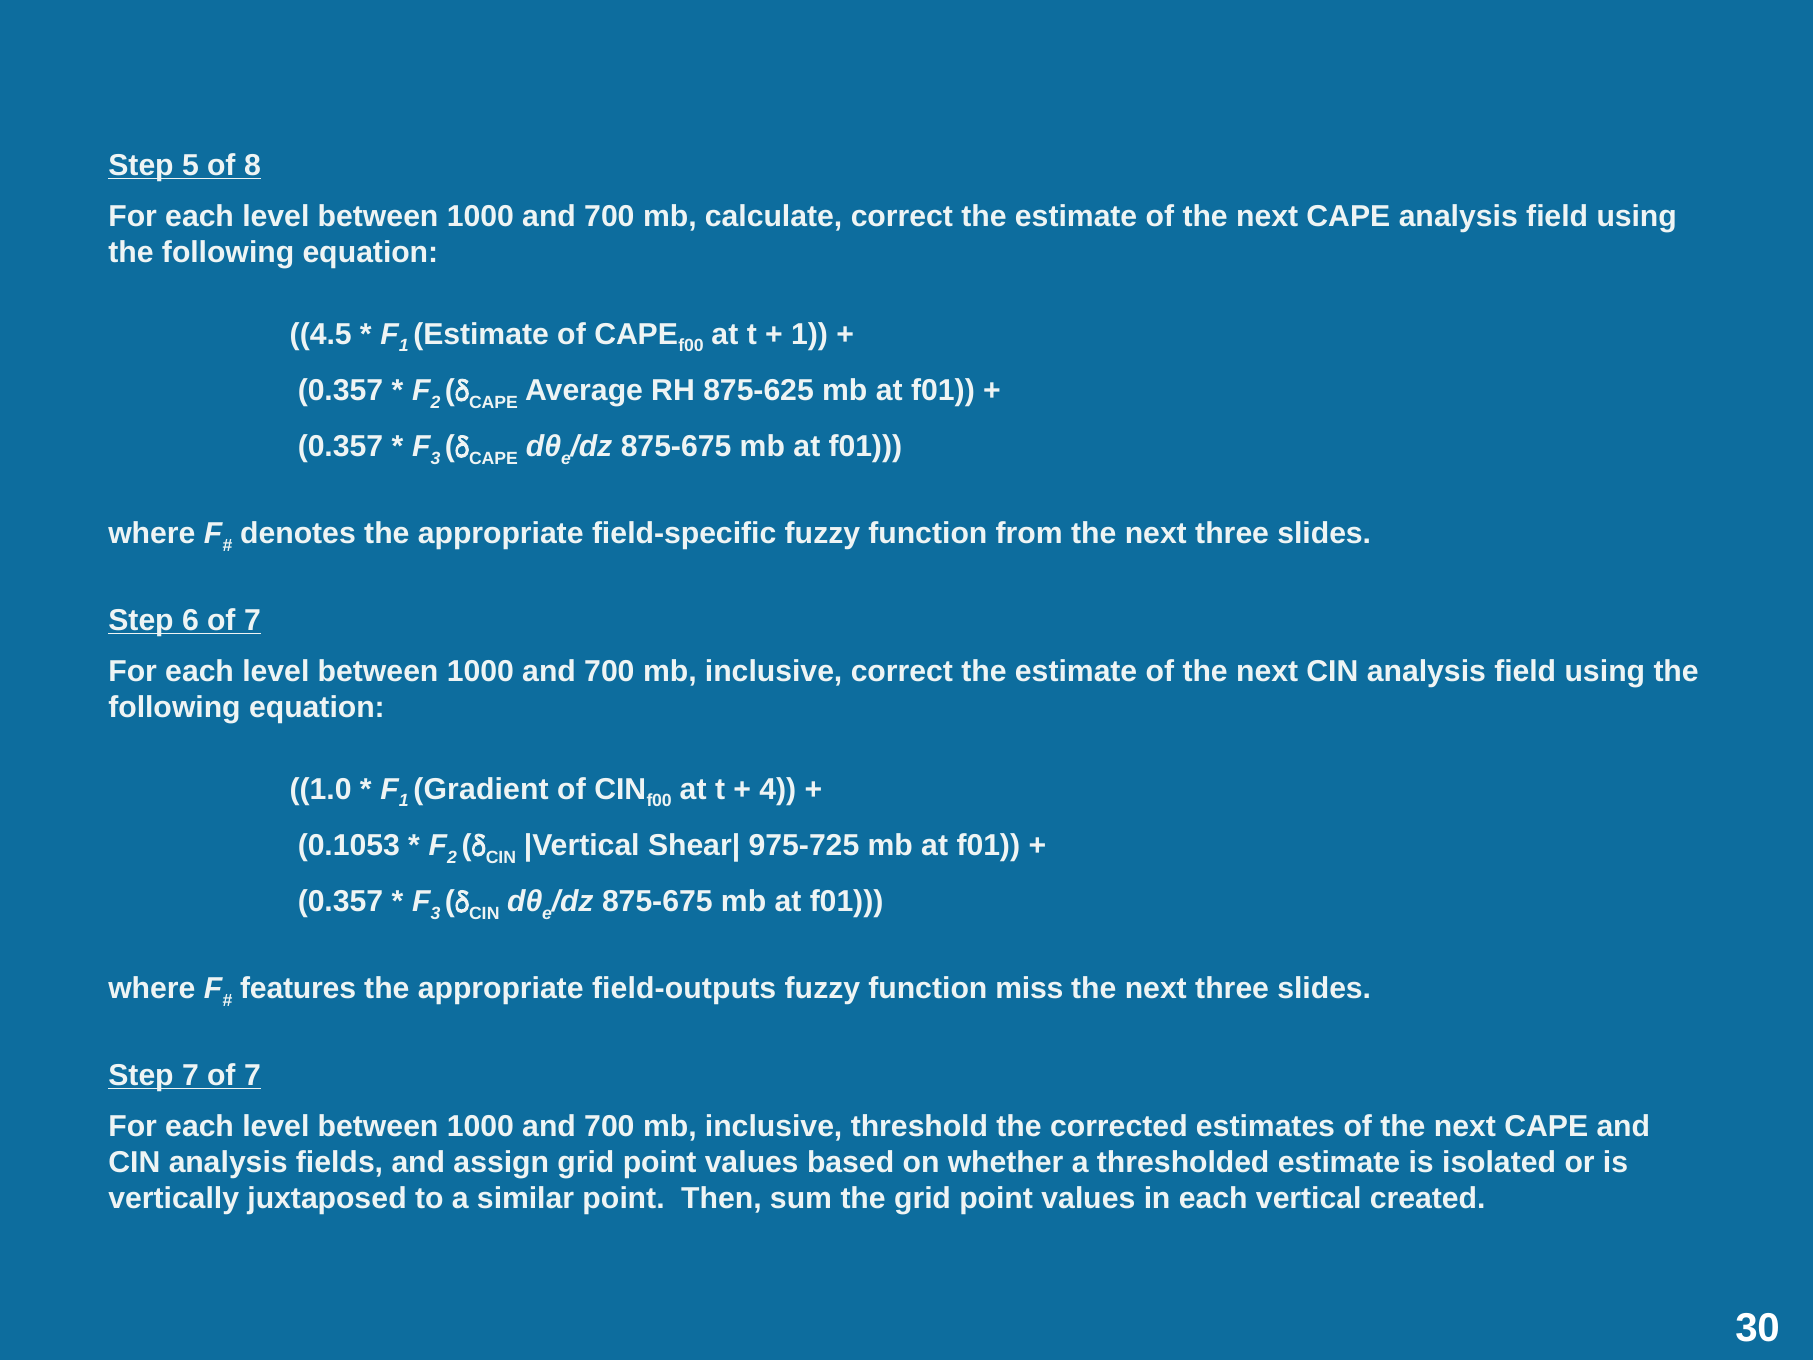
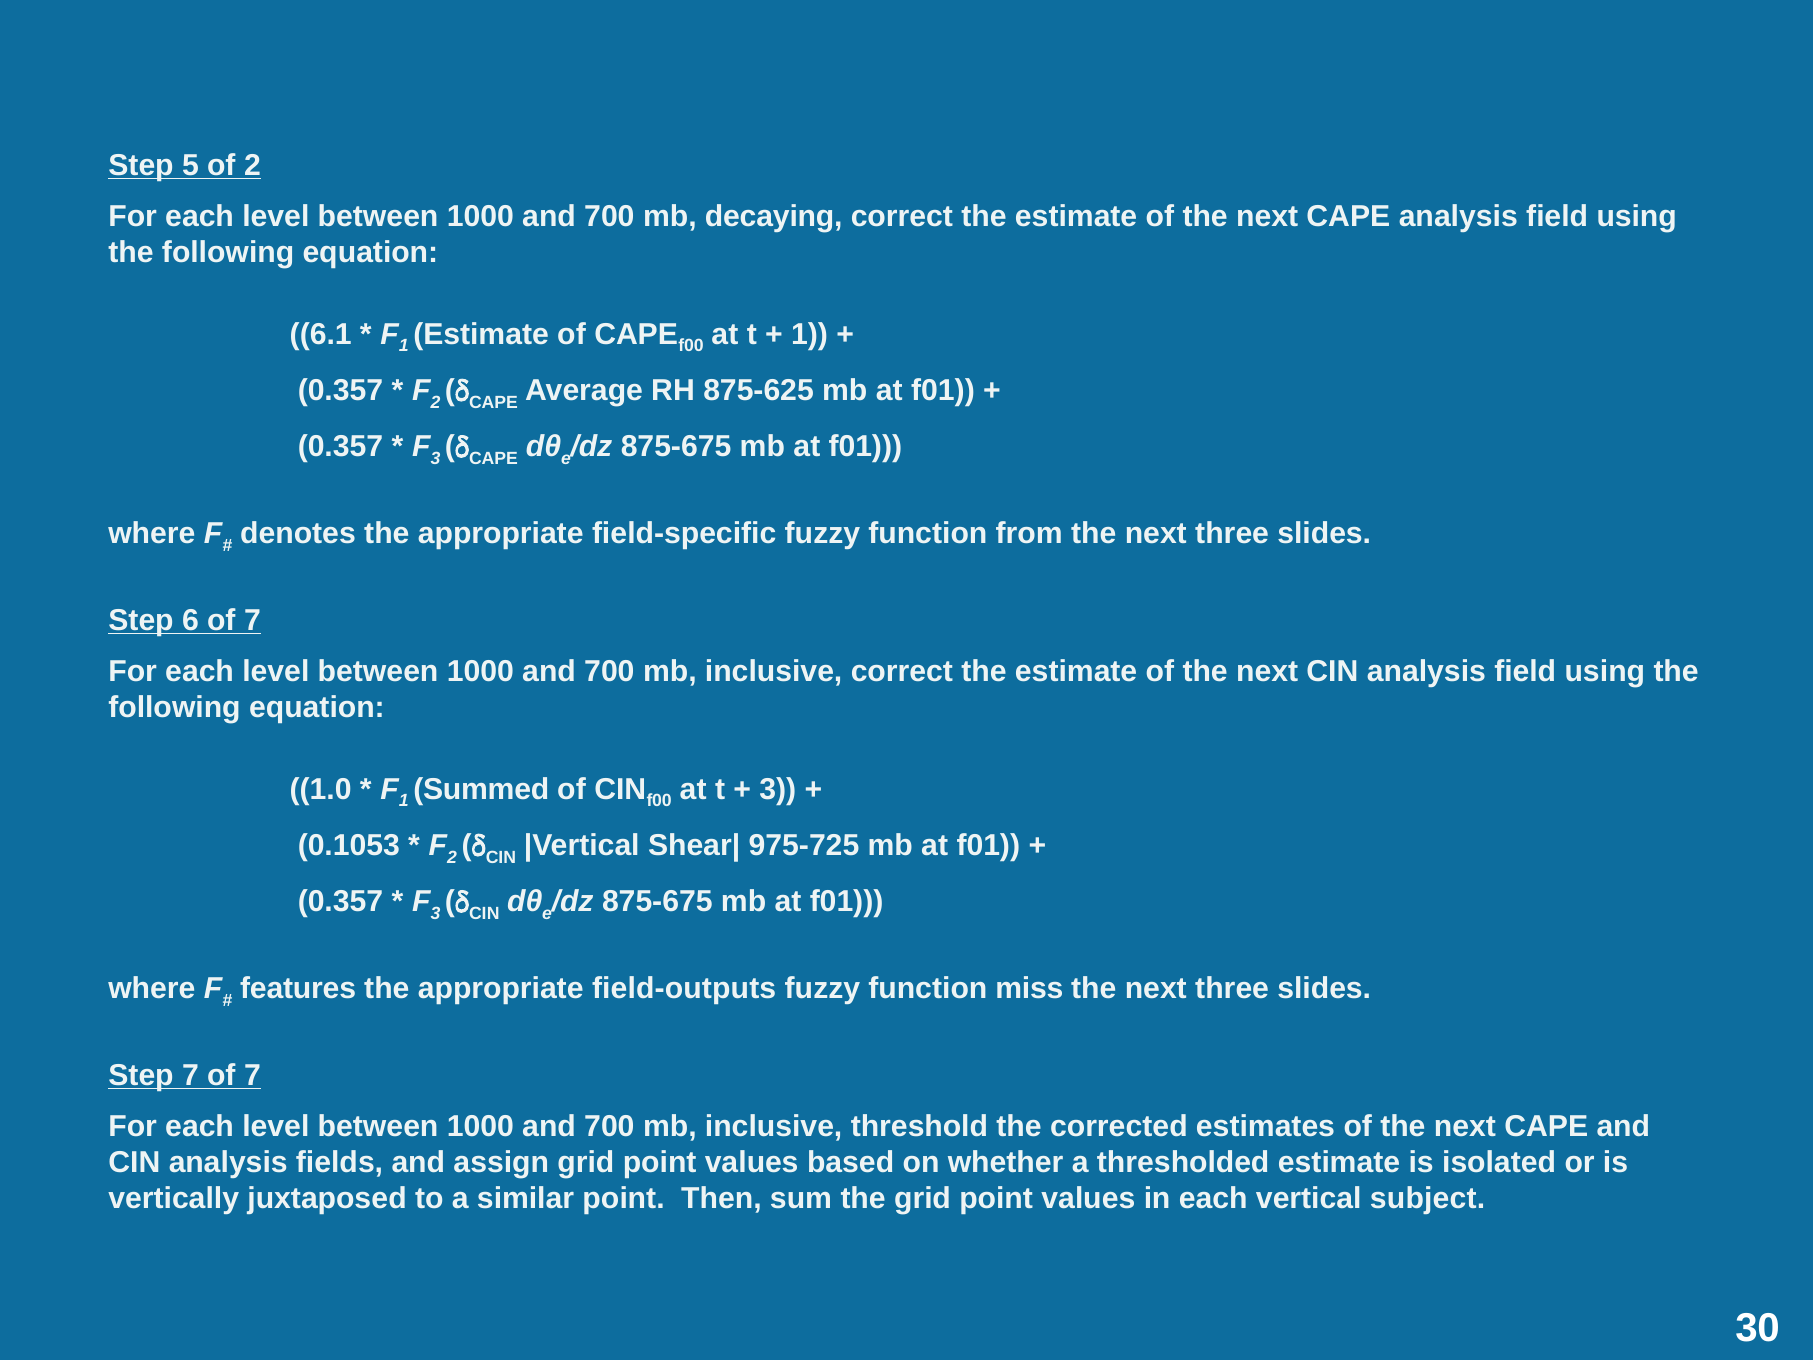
of 8: 8 -> 2 (252, 165)
calculate: calculate -> decaying (774, 216)
4.5: 4.5 -> 6.1 (321, 334)
Gradient: Gradient -> Summed (481, 789)
4: 4 -> 3 (778, 789)
created: created -> subject (1428, 1199)
